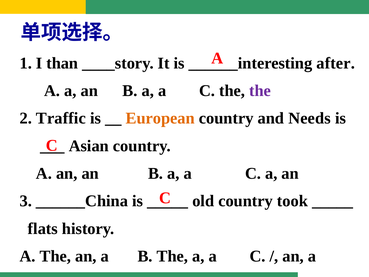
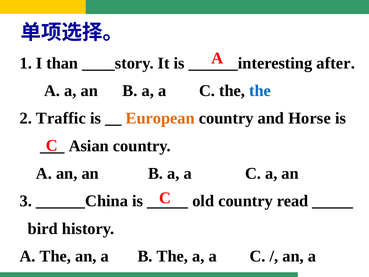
the colour: purple -> blue (260, 91)
Needs: Needs -> Horse (310, 118)
took: took -> read (293, 201)
flats: flats -> bird (43, 228)
